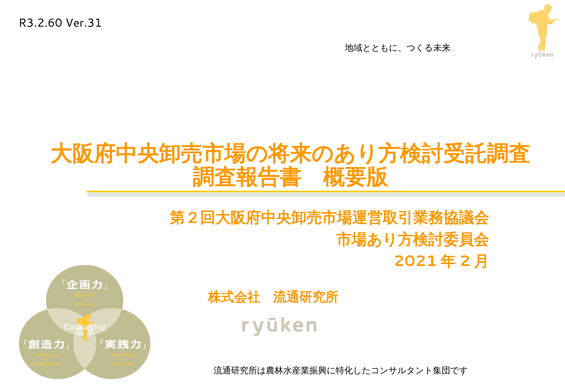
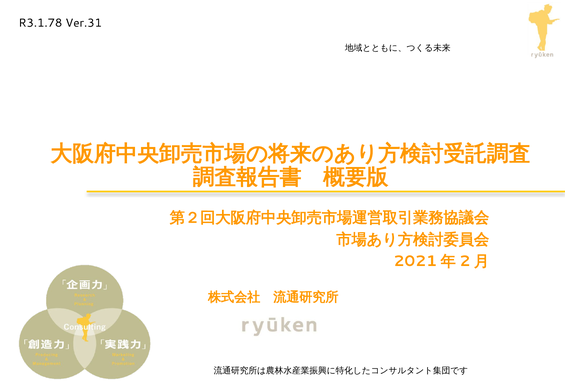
R3.2.60: R3.2.60 -> R3.1.78 (40, 23)
